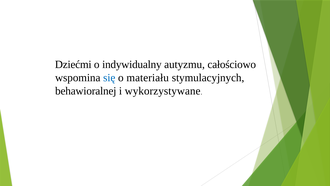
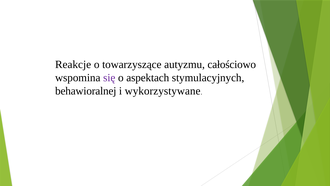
Dziećmi: Dziećmi -> Reakcje (73, 64)
indywidualny: indywidualny -> towarzyszące (132, 64)
się colour: blue -> purple (109, 78)
materiału: materiału -> aspektach (148, 78)
